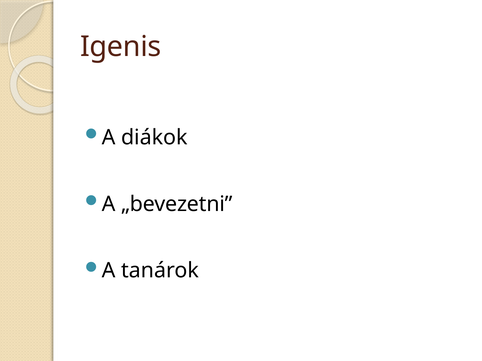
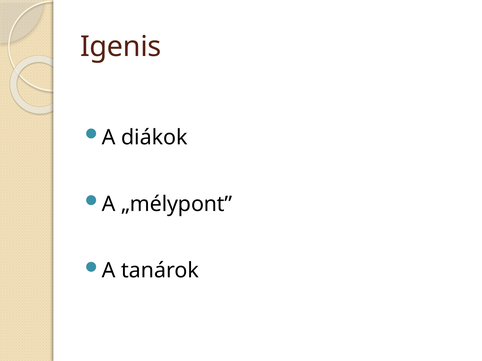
„bevezetni: „bevezetni -> „mélypont (177, 204)
